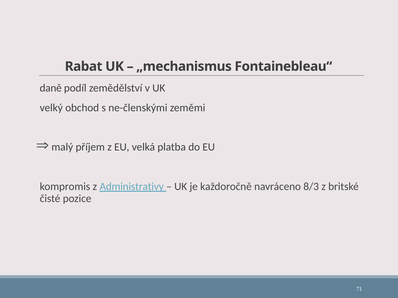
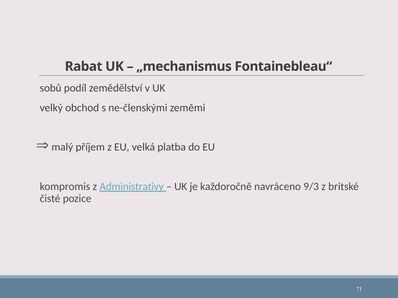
daně: daně -> sobů (51, 88)
8/3: 8/3 -> 9/3 (311, 187)
